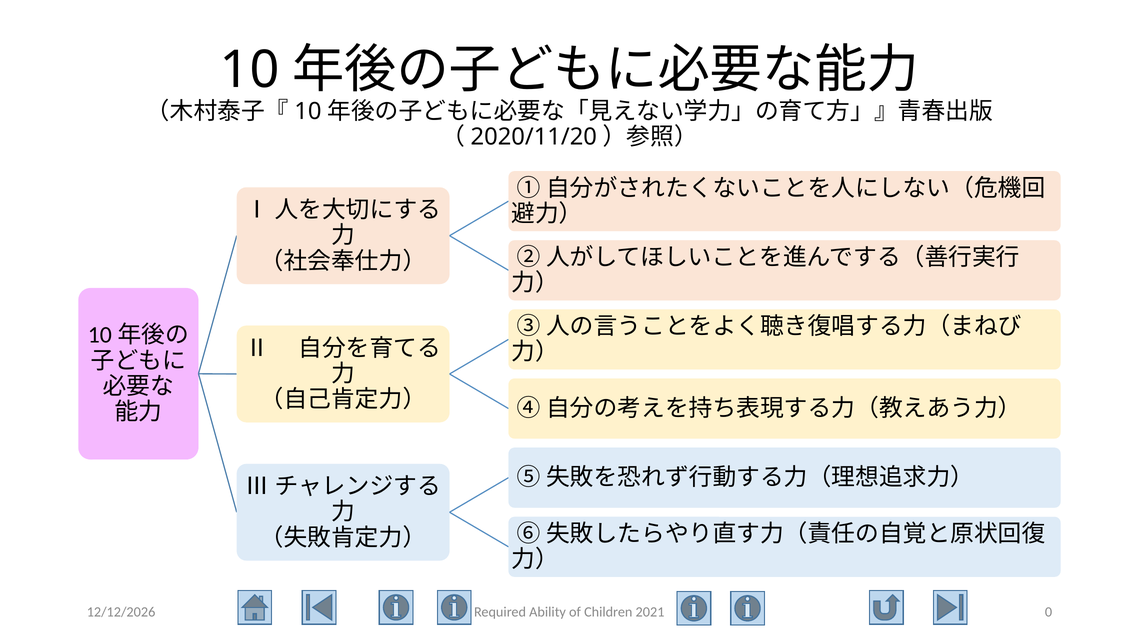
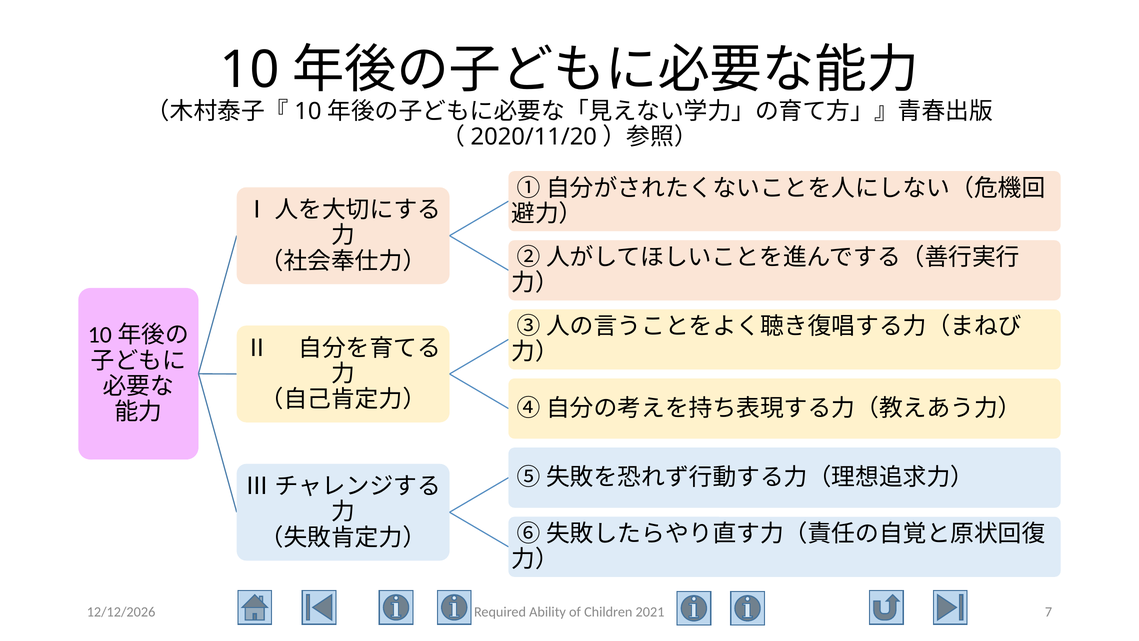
0: 0 -> 7 (1049, 612)
